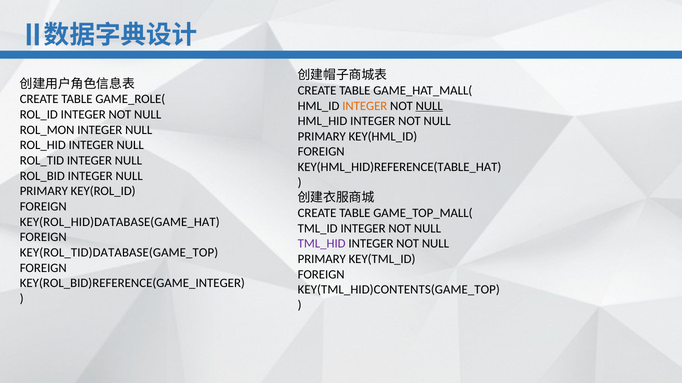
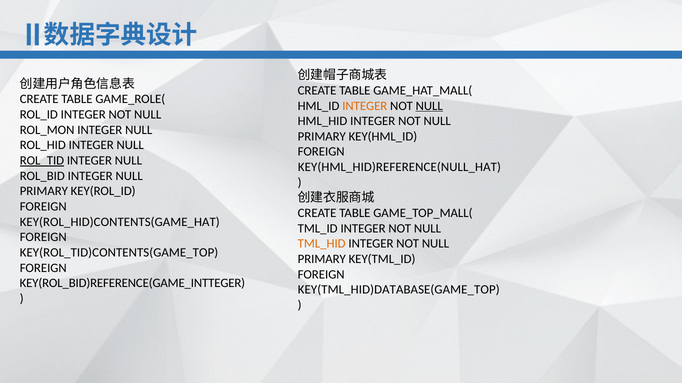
ROL_TID underline: none -> present (42, 161)
KEY(HML_HID)REFERENCE(TABLE_HAT: KEY(HML_HID)REFERENCE(TABLE_HAT -> KEY(HML_HID)REFERENCE(NULL_HAT (399, 167)
KEY(ROL_HID)DATABASE(GAME_HAT: KEY(ROL_HID)DATABASE(GAME_HAT -> KEY(ROL_HID)CONTENTS(GAME_HAT (120, 222)
TML_HID colour: purple -> orange (322, 244)
KEY(ROL_TID)DATABASE(GAME_TOP: KEY(ROL_TID)DATABASE(GAME_TOP -> KEY(ROL_TID)CONTENTS(GAME_TOP (119, 253)
KEY(ROL_BID)REFERENCE(GAME_INTEGER: KEY(ROL_BID)REFERENCE(GAME_INTEGER -> KEY(ROL_BID)REFERENCE(GAME_INTTEGER (132, 284)
KEY(TML_HID)CONTENTS(GAME_TOP: KEY(TML_HID)CONTENTS(GAME_TOP -> KEY(TML_HID)DATABASE(GAME_TOP (399, 290)
